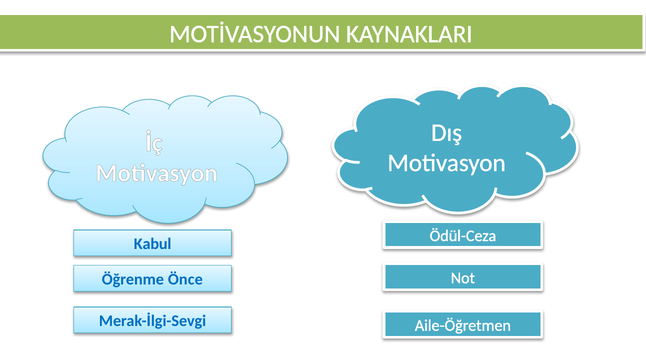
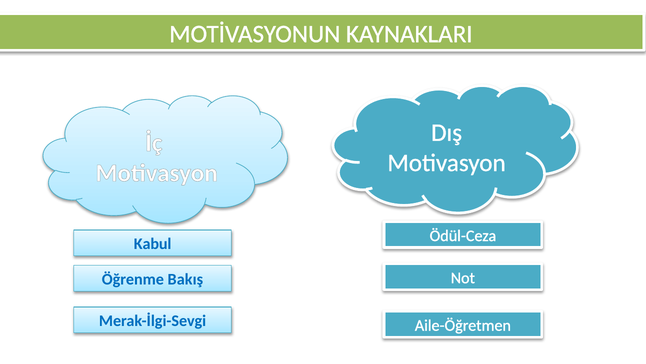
Önce: Önce -> Bakış (185, 279)
